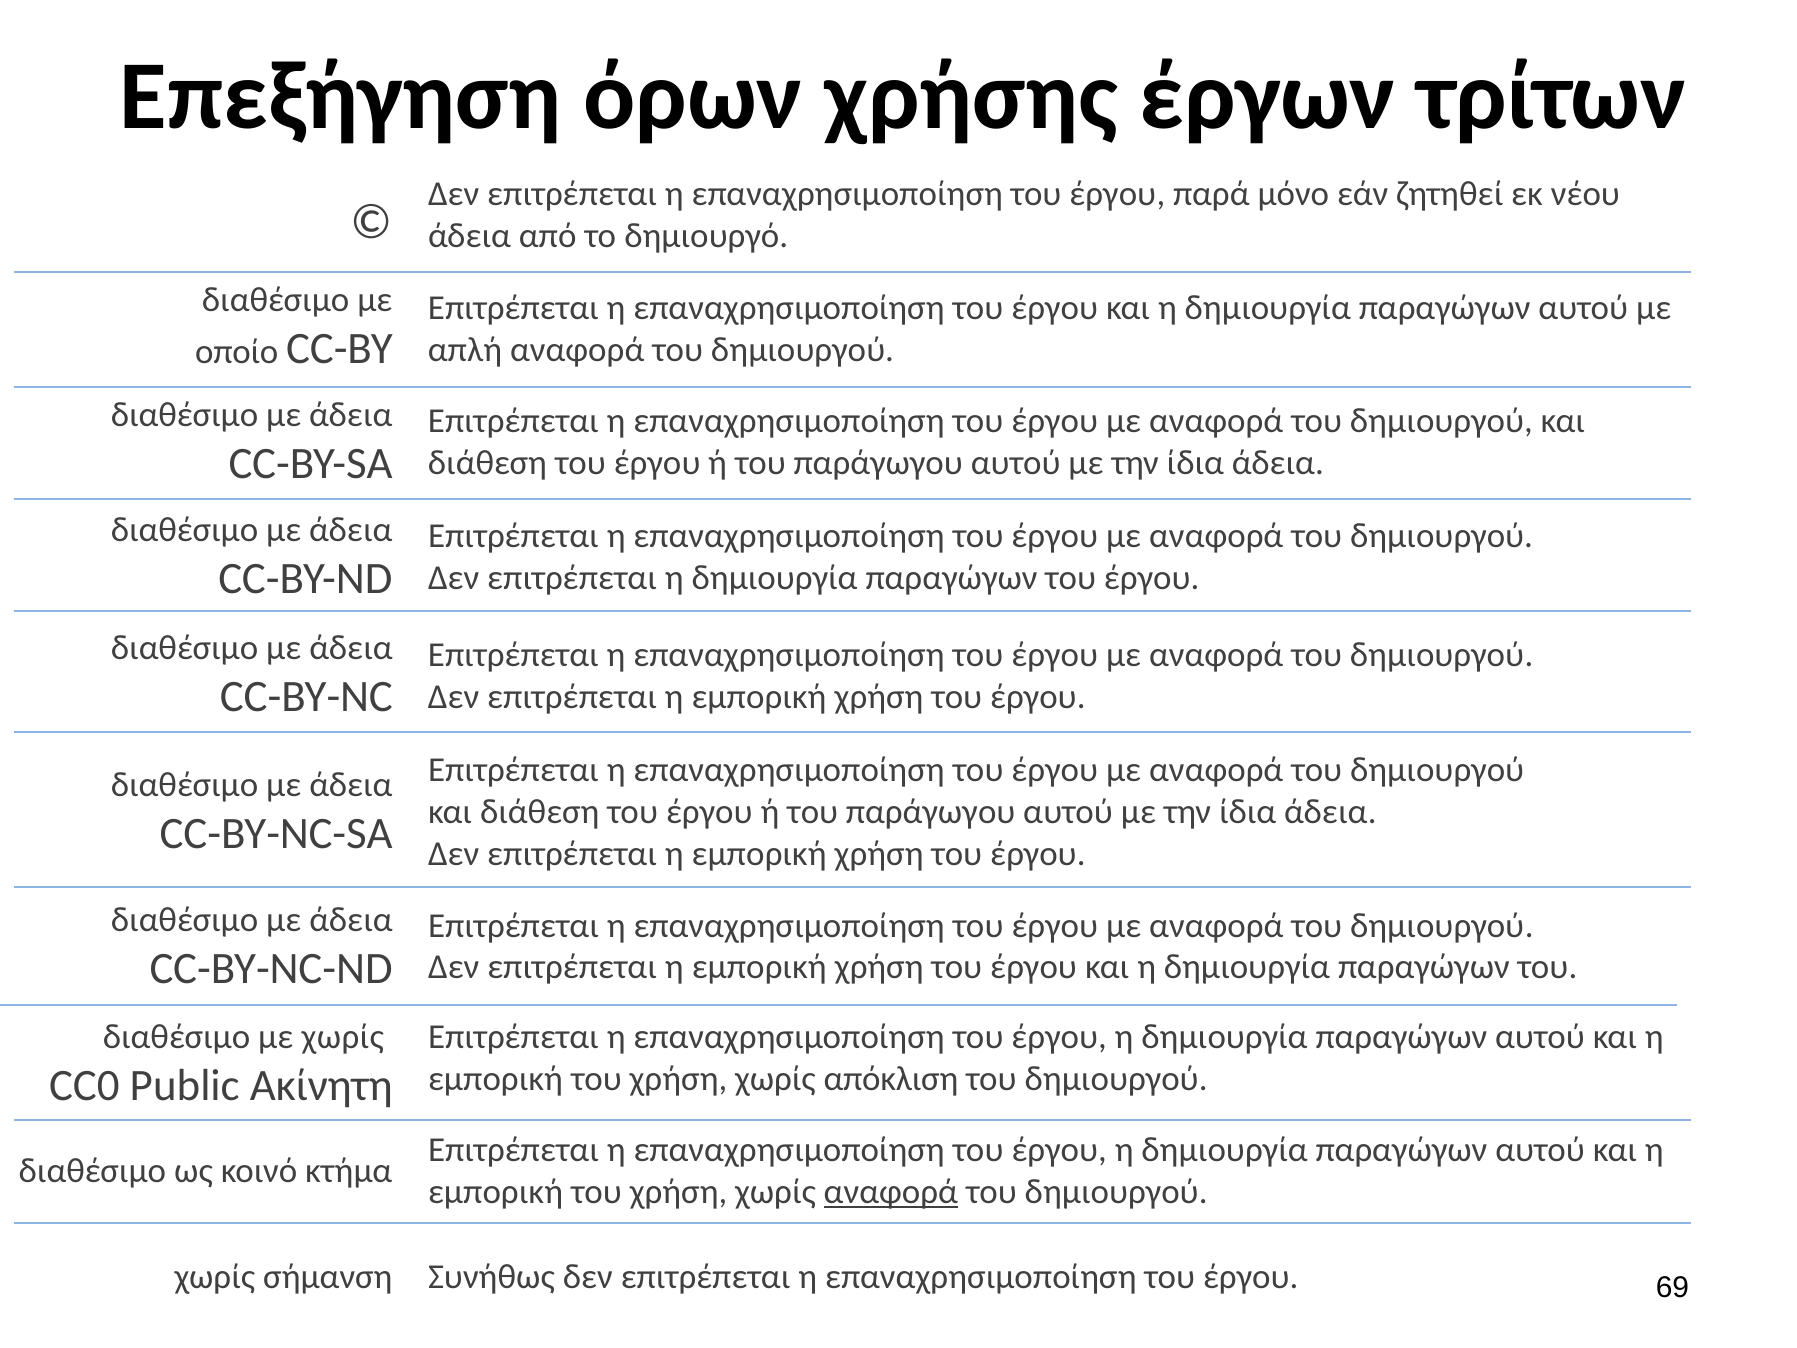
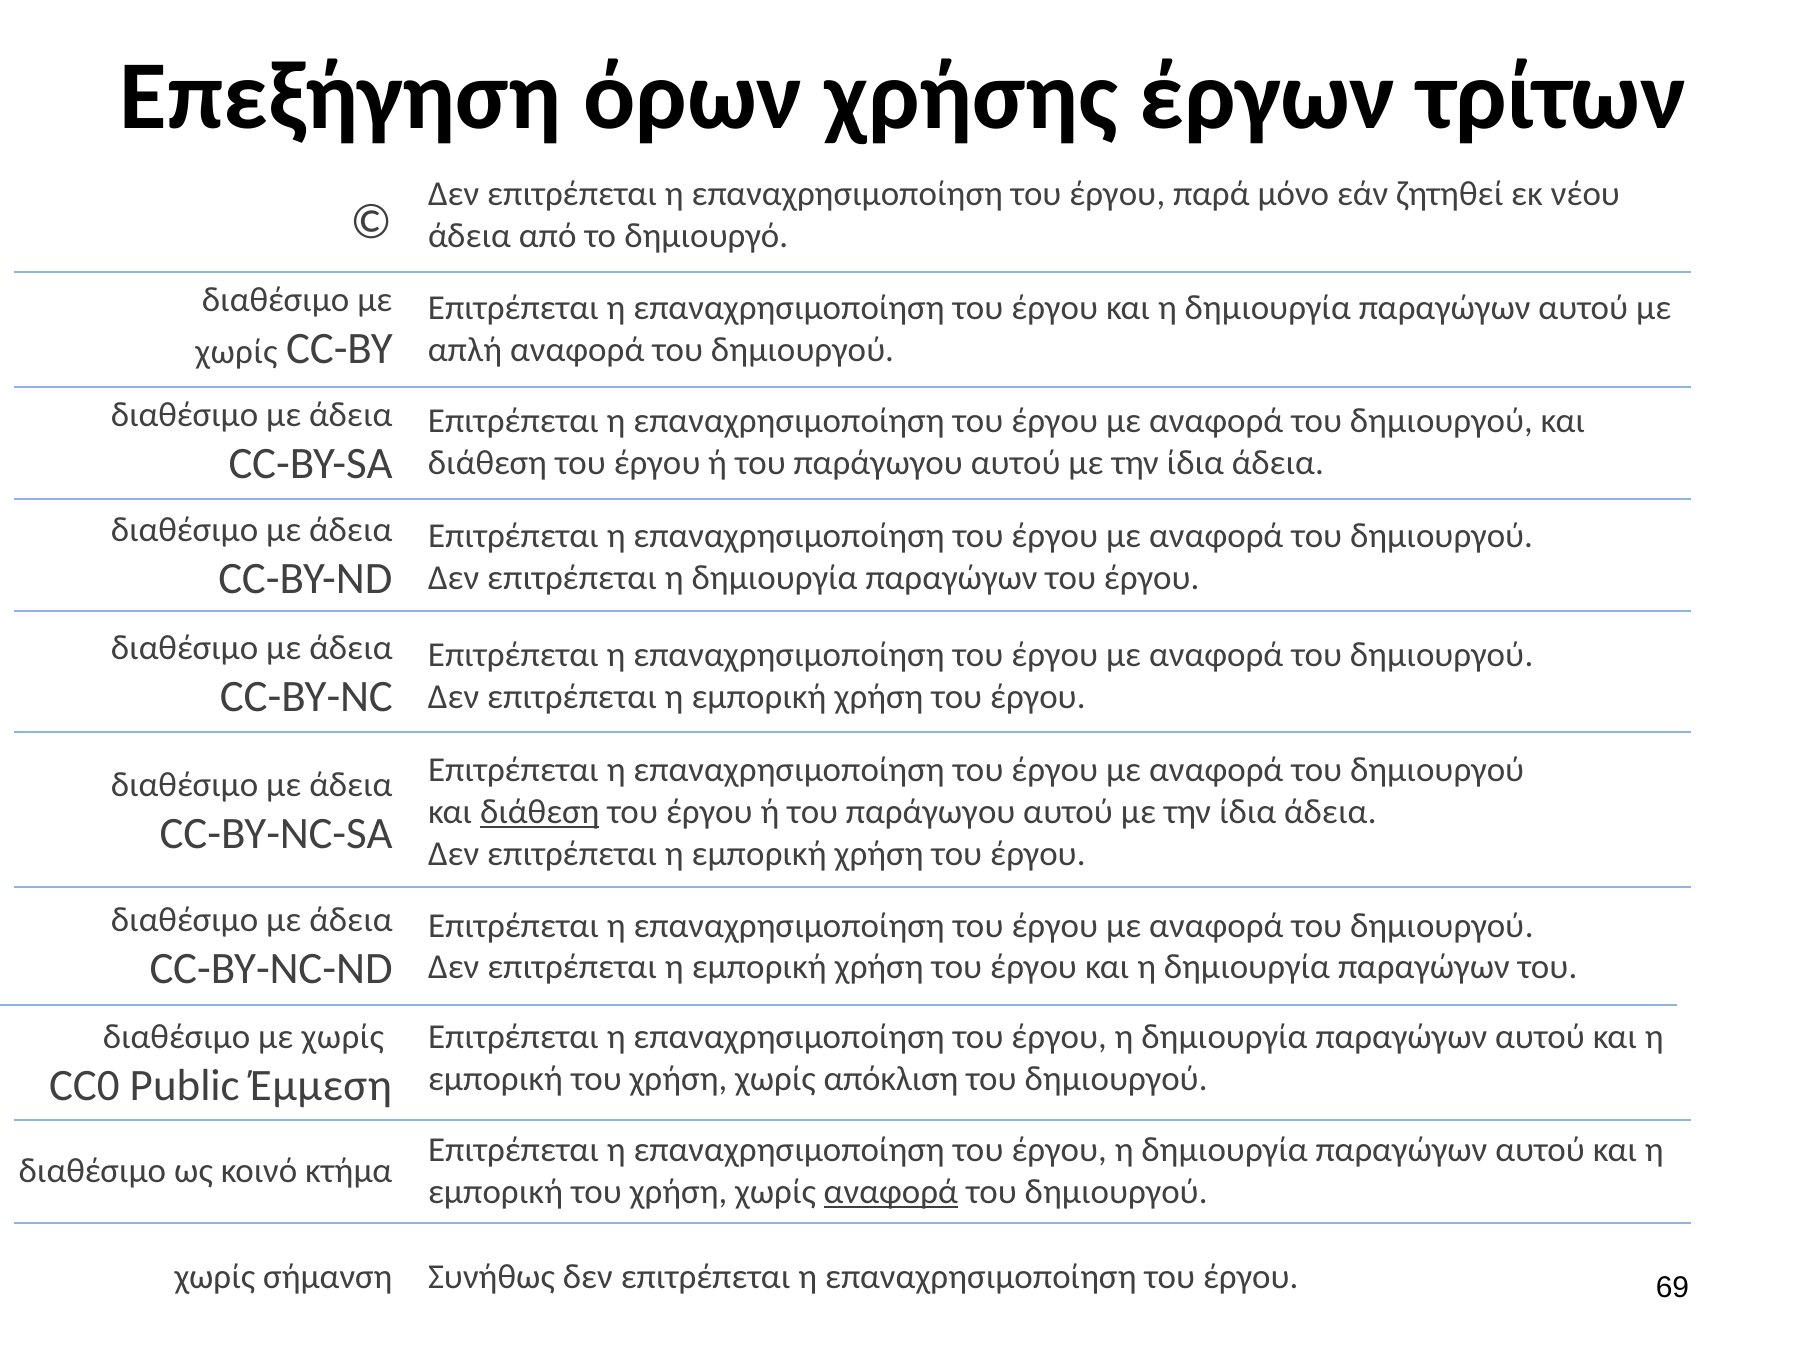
οποίο: οποίο -> χωρίς (236, 352)
διάθεση underline: none -> present (540, 812)
Ακίνητη: Ακίνητη -> Έμμεση (321, 1086)
